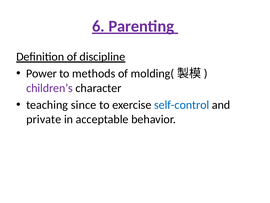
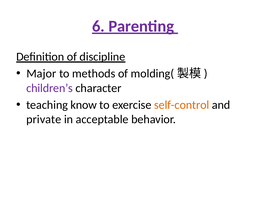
Power: Power -> Major (41, 73)
since: since -> know (84, 105)
self-control colour: blue -> orange (182, 105)
